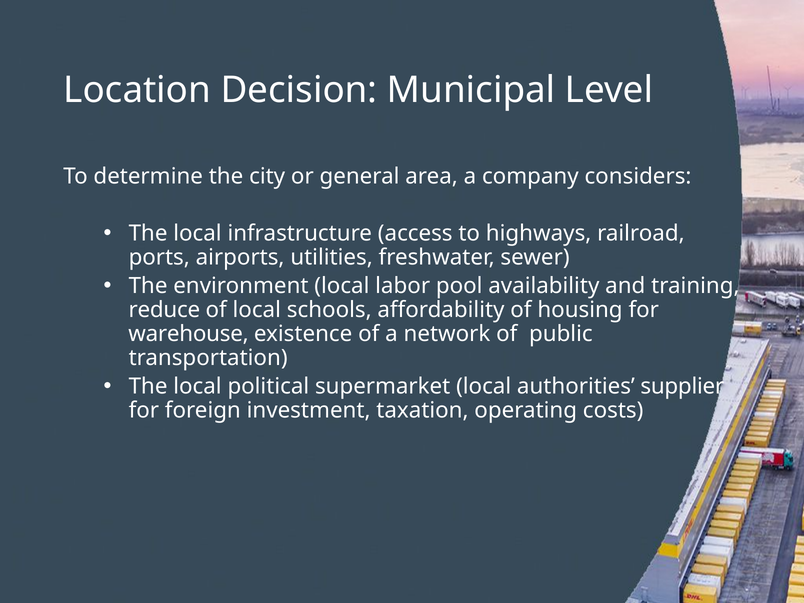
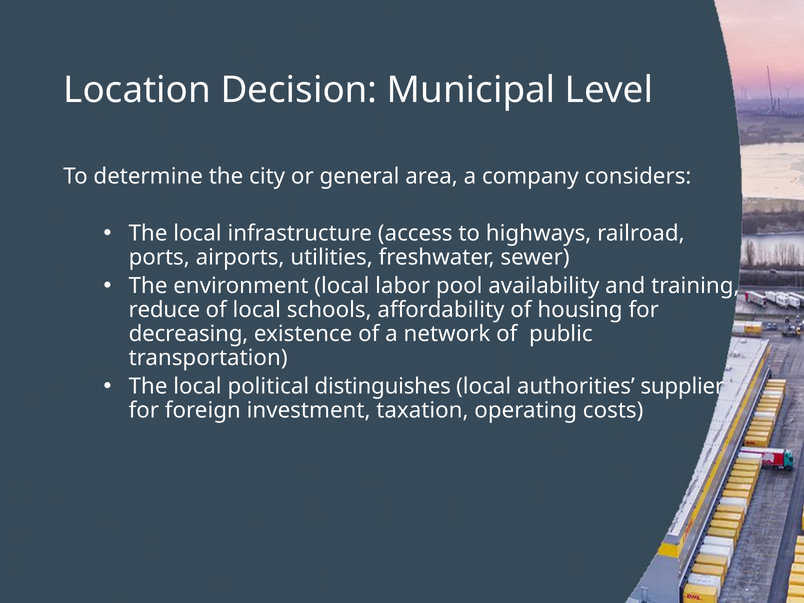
warehouse: warehouse -> decreasing (188, 334)
supermarket: supermarket -> distinguishes (383, 386)
